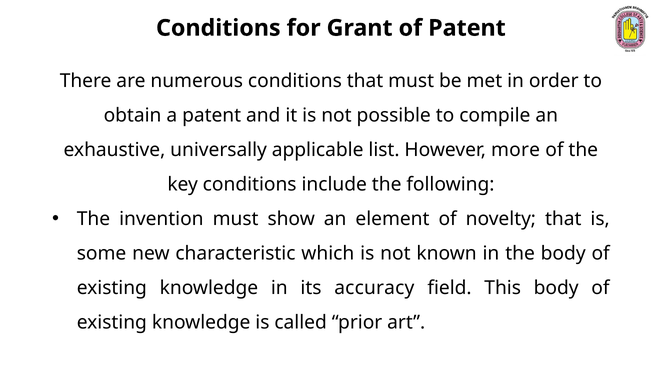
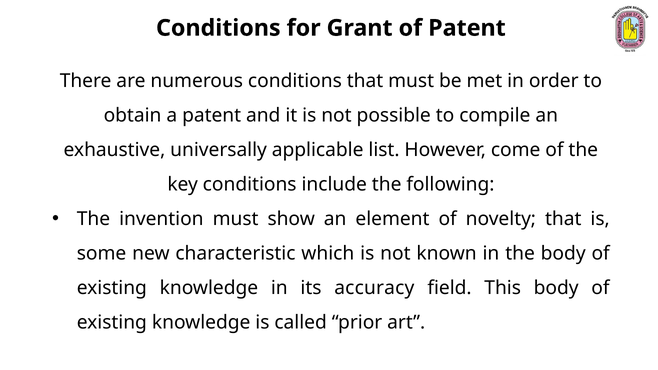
more: more -> come (516, 150)
